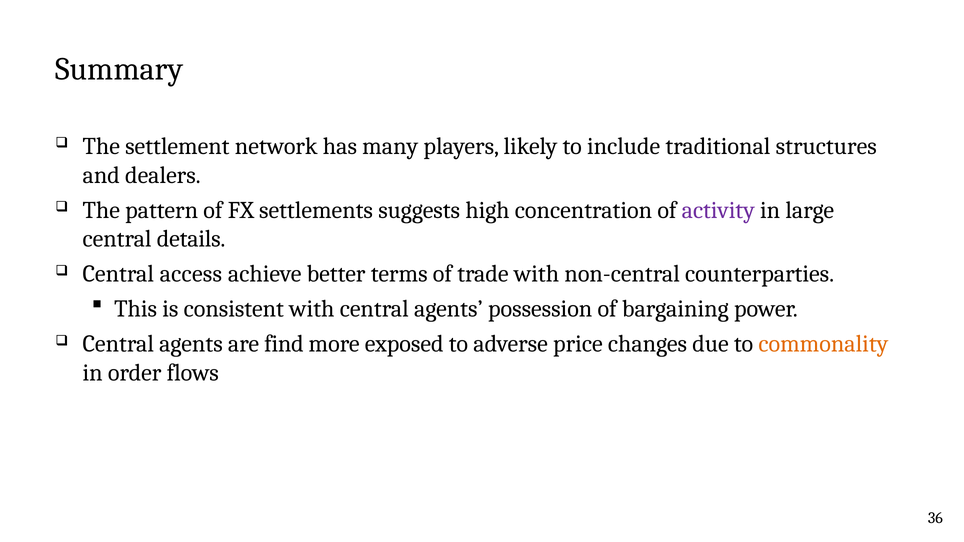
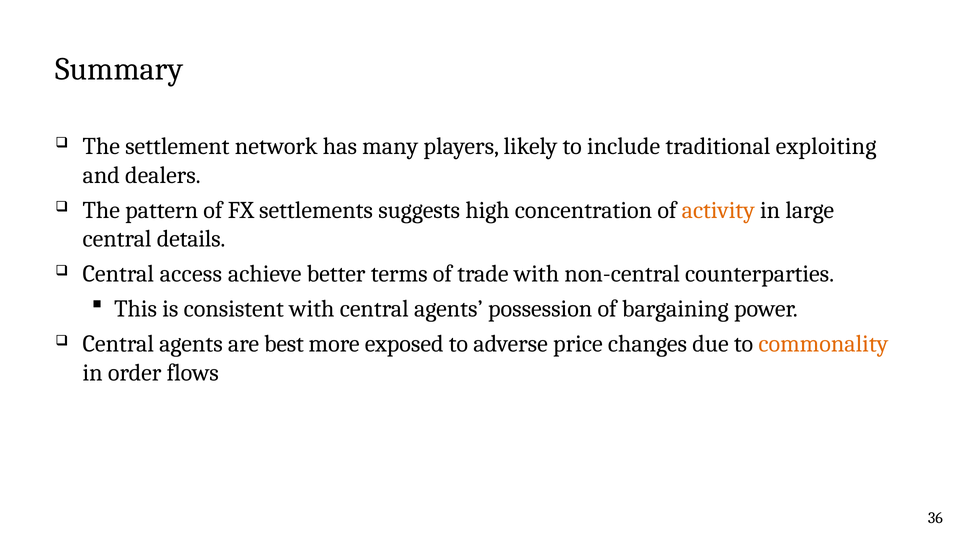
structures: structures -> exploiting (826, 146)
activity colour: purple -> orange (718, 210)
find: find -> best (284, 344)
